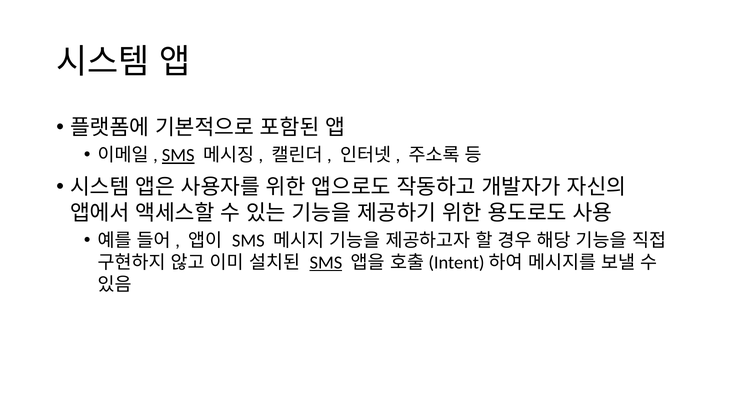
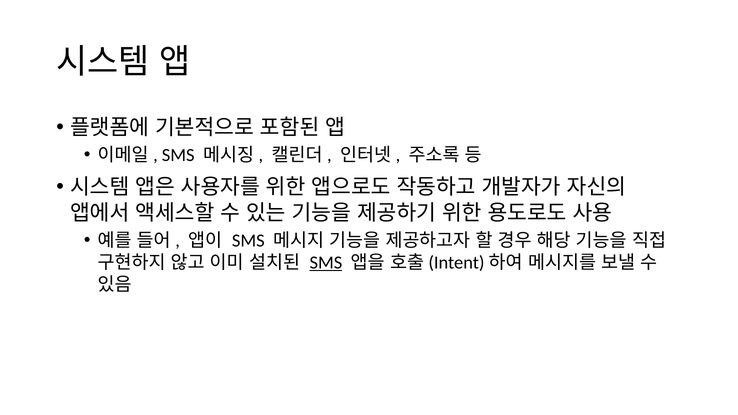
SMS underline: present -> none (178, 155)
